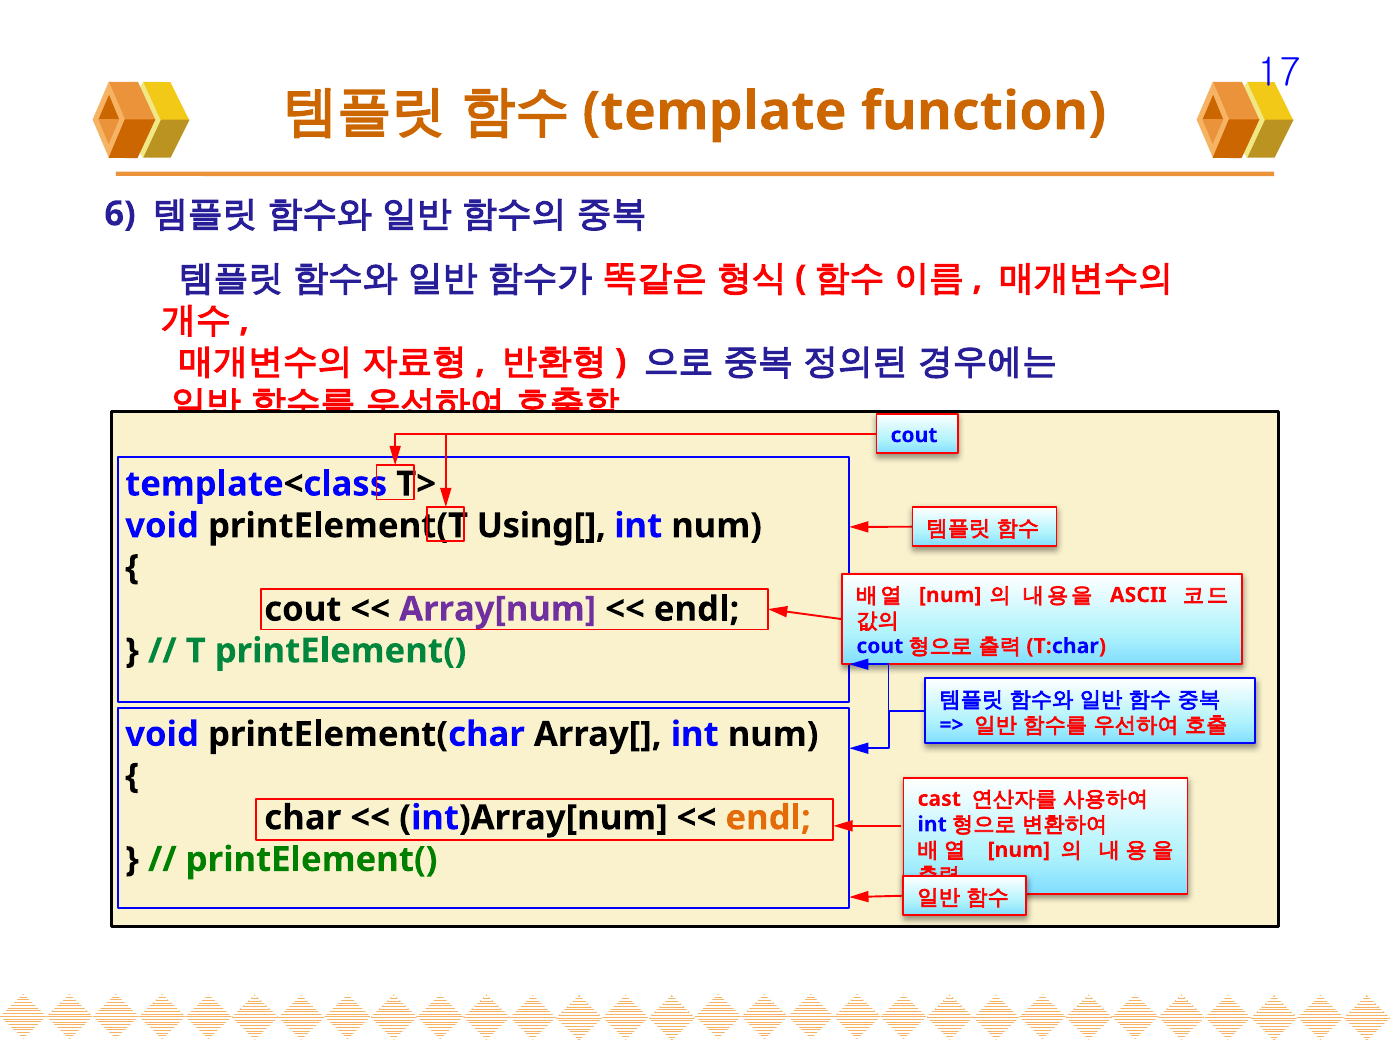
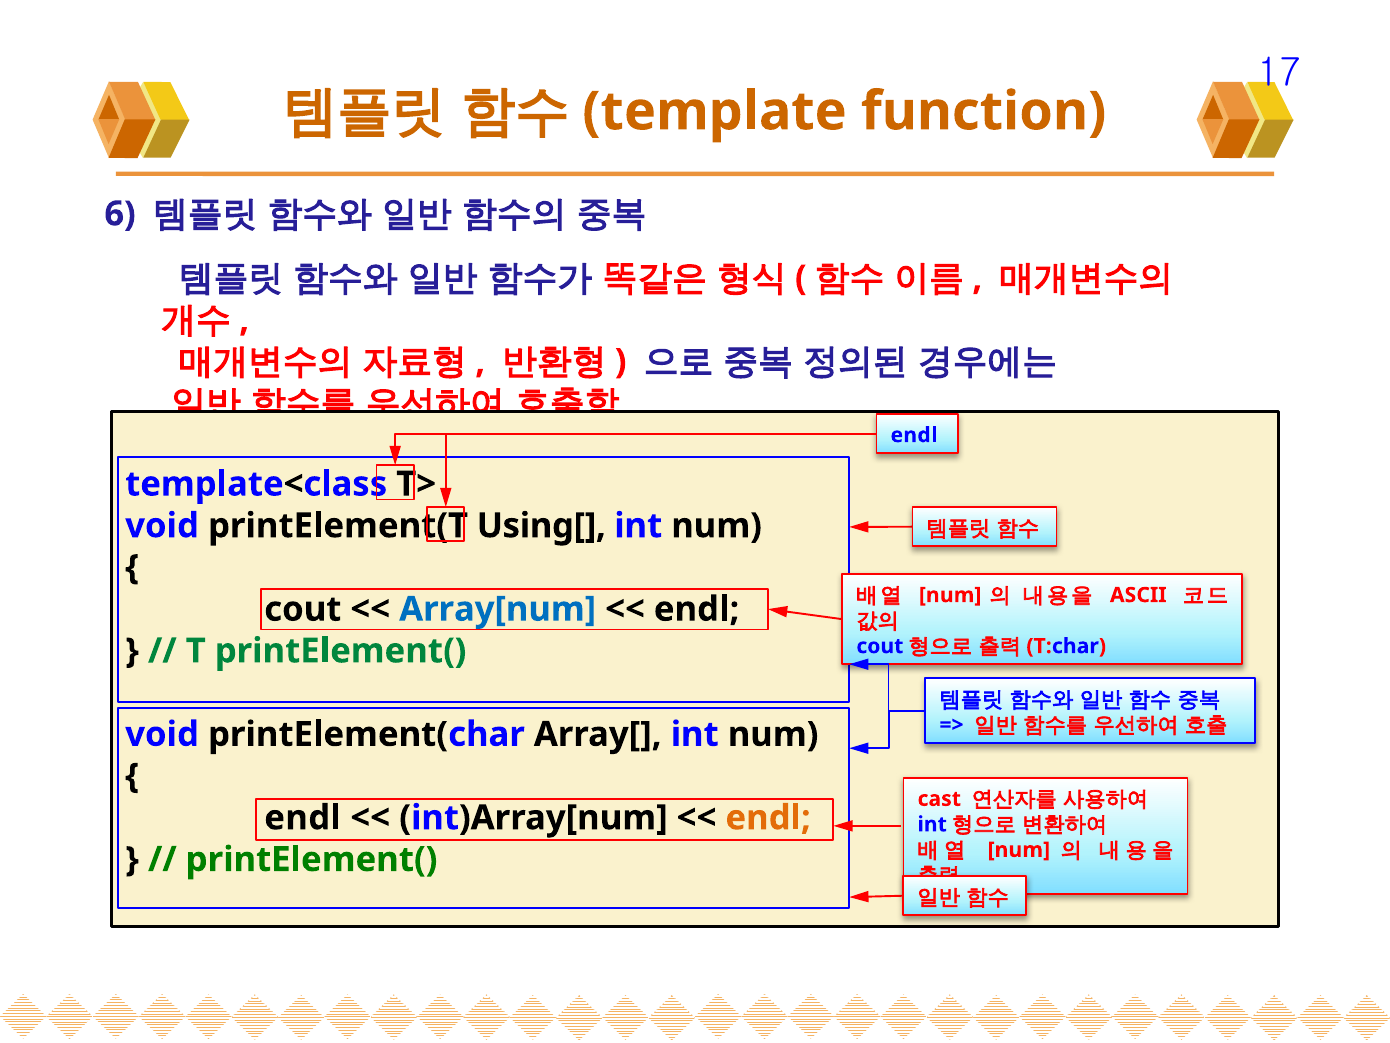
cout: cout -> endl (914, 435)
Array[num colour: purple -> blue (498, 609)
char: char -> endl (303, 817)
